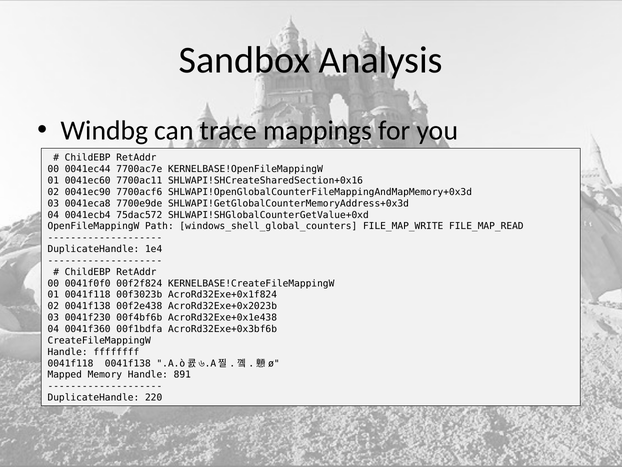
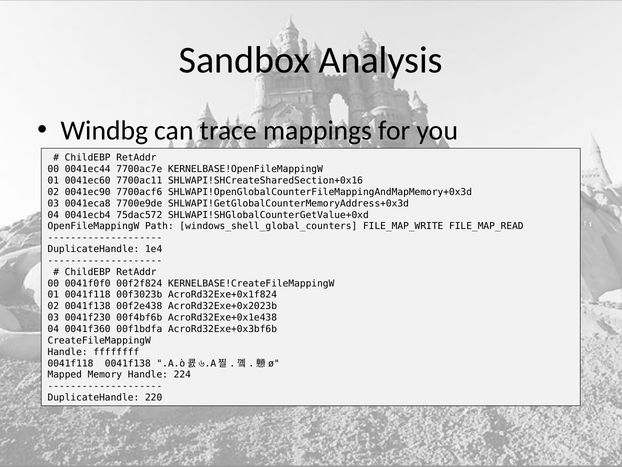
891: 891 -> 224 (182, 374)
